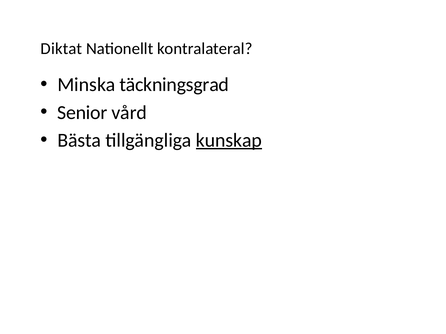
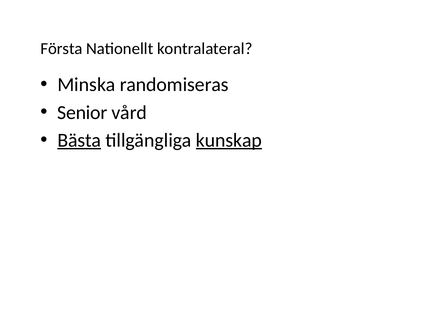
Diktat: Diktat -> Första (62, 49)
täckningsgrad: täckningsgrad -> randomiseras (174, 85)
Bästa underline: none -> present (79, 140)
